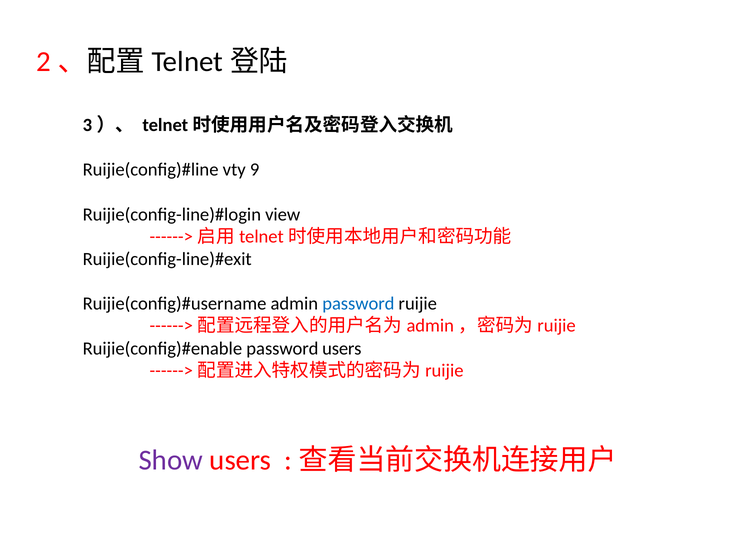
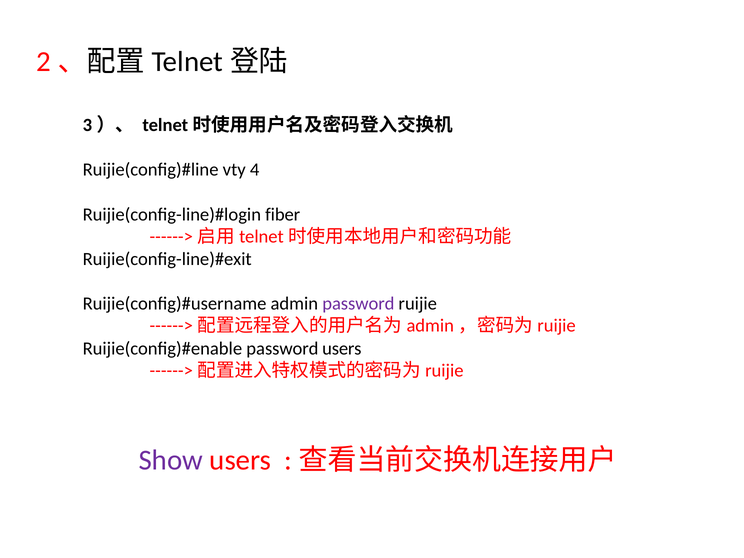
9: 9 -> 4 (255, 170)
view: view -> fiber (283, 214)
password colour: blue -> purple (358, 304)
